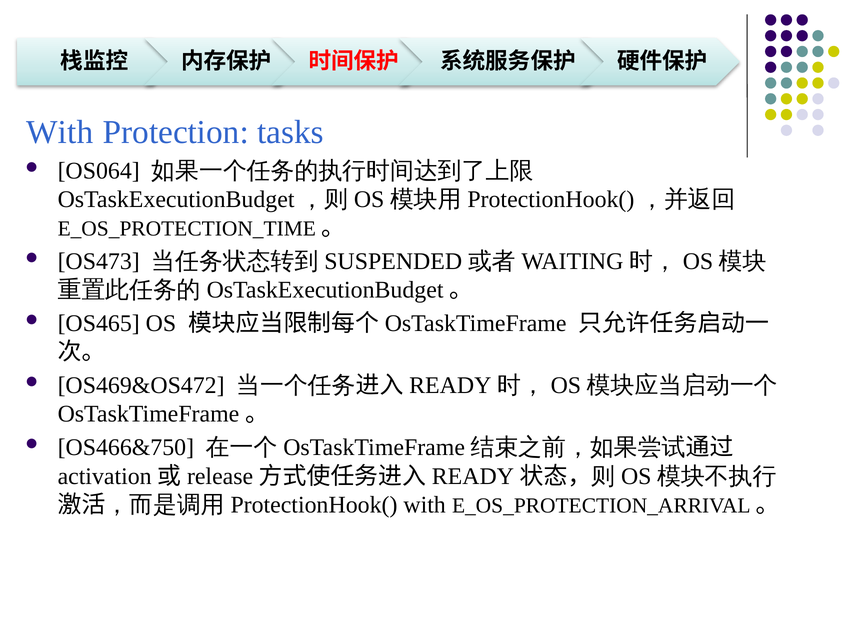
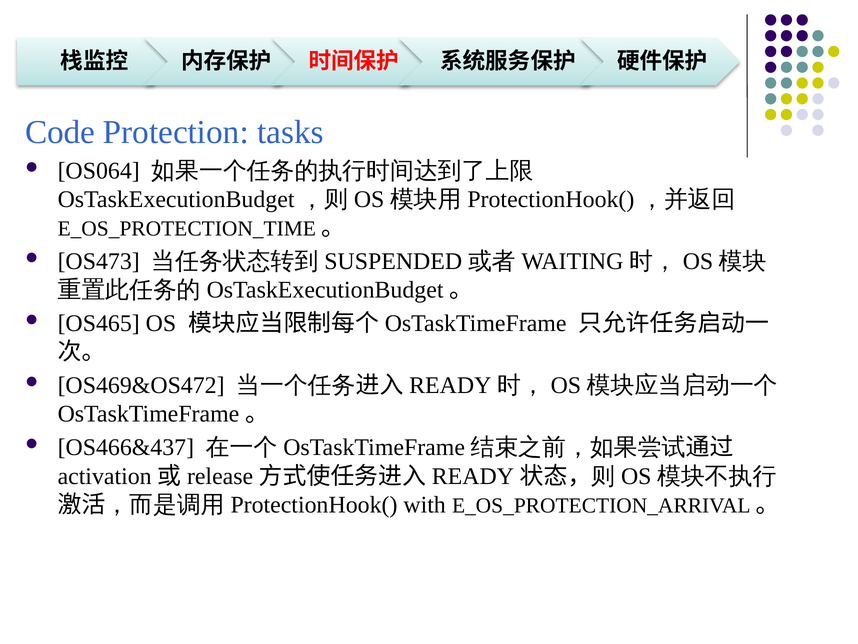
With: With -> Code (60, 132)
OS466&750: OS466&750 -> OS466&437 (126, 447)
